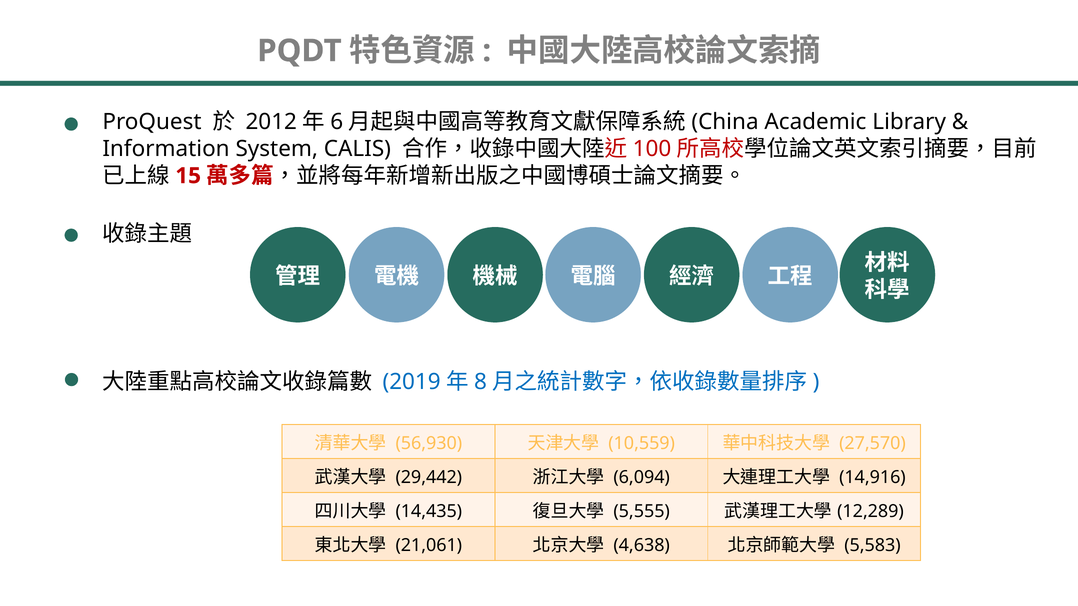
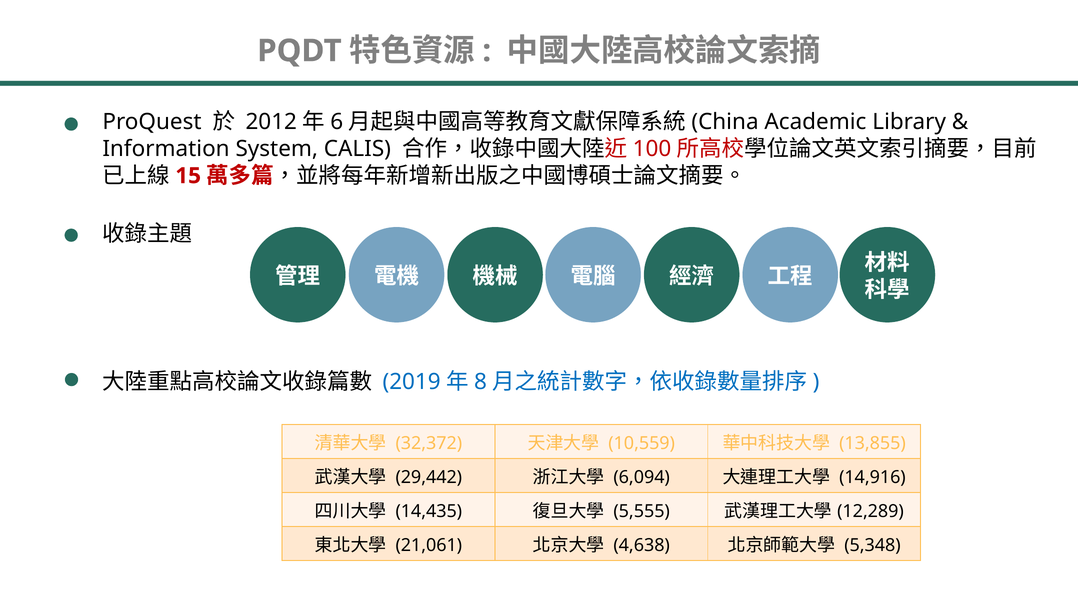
56,930: 56,930 -> 32,372 (429, 444)
27,570: 27,570 -> 13,855 (872, 444)
5,583: 5,583 -> 5,348 (872, 546)
